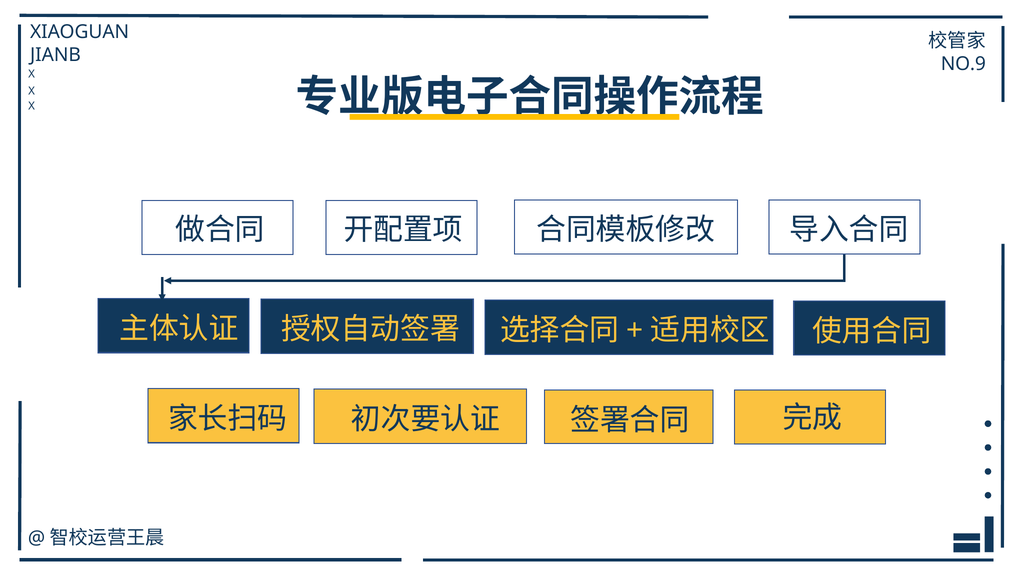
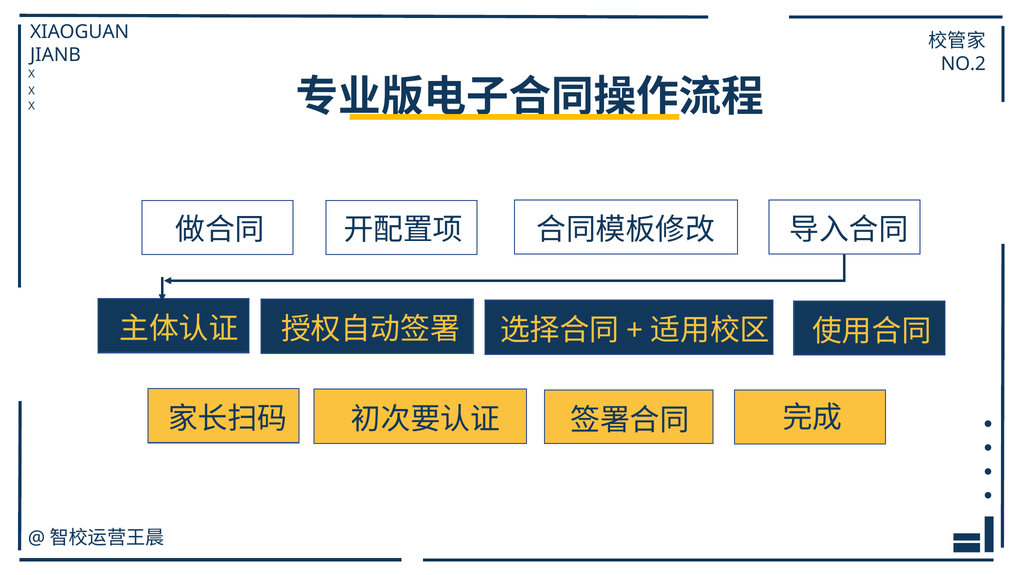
NO.9: NO.9 -> NO.2 (963, 64)
